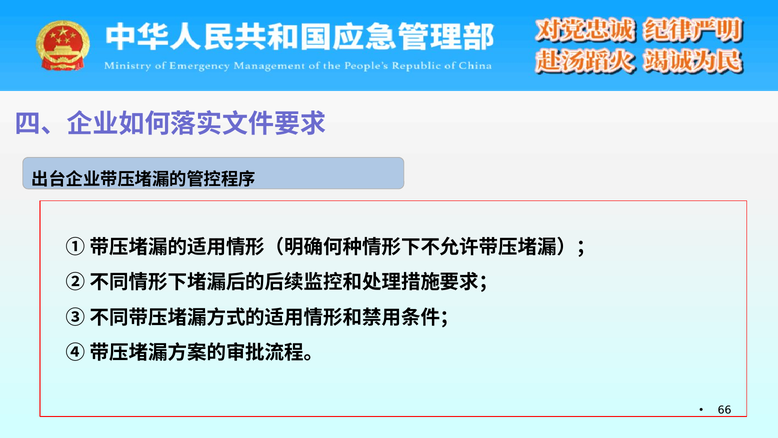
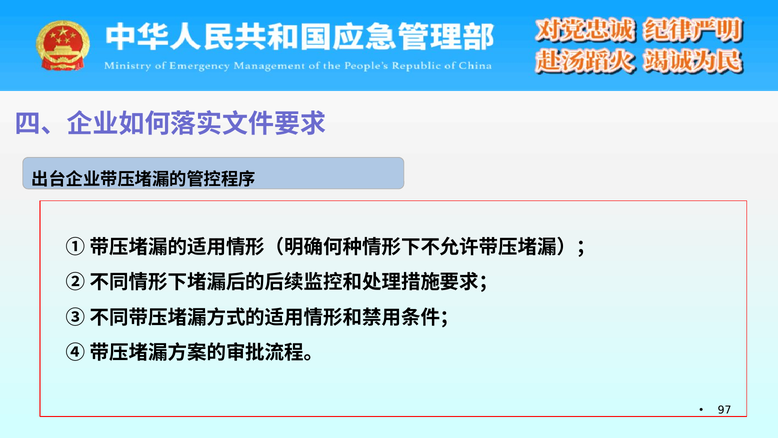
66: 66 -> 97 (725, 410)
